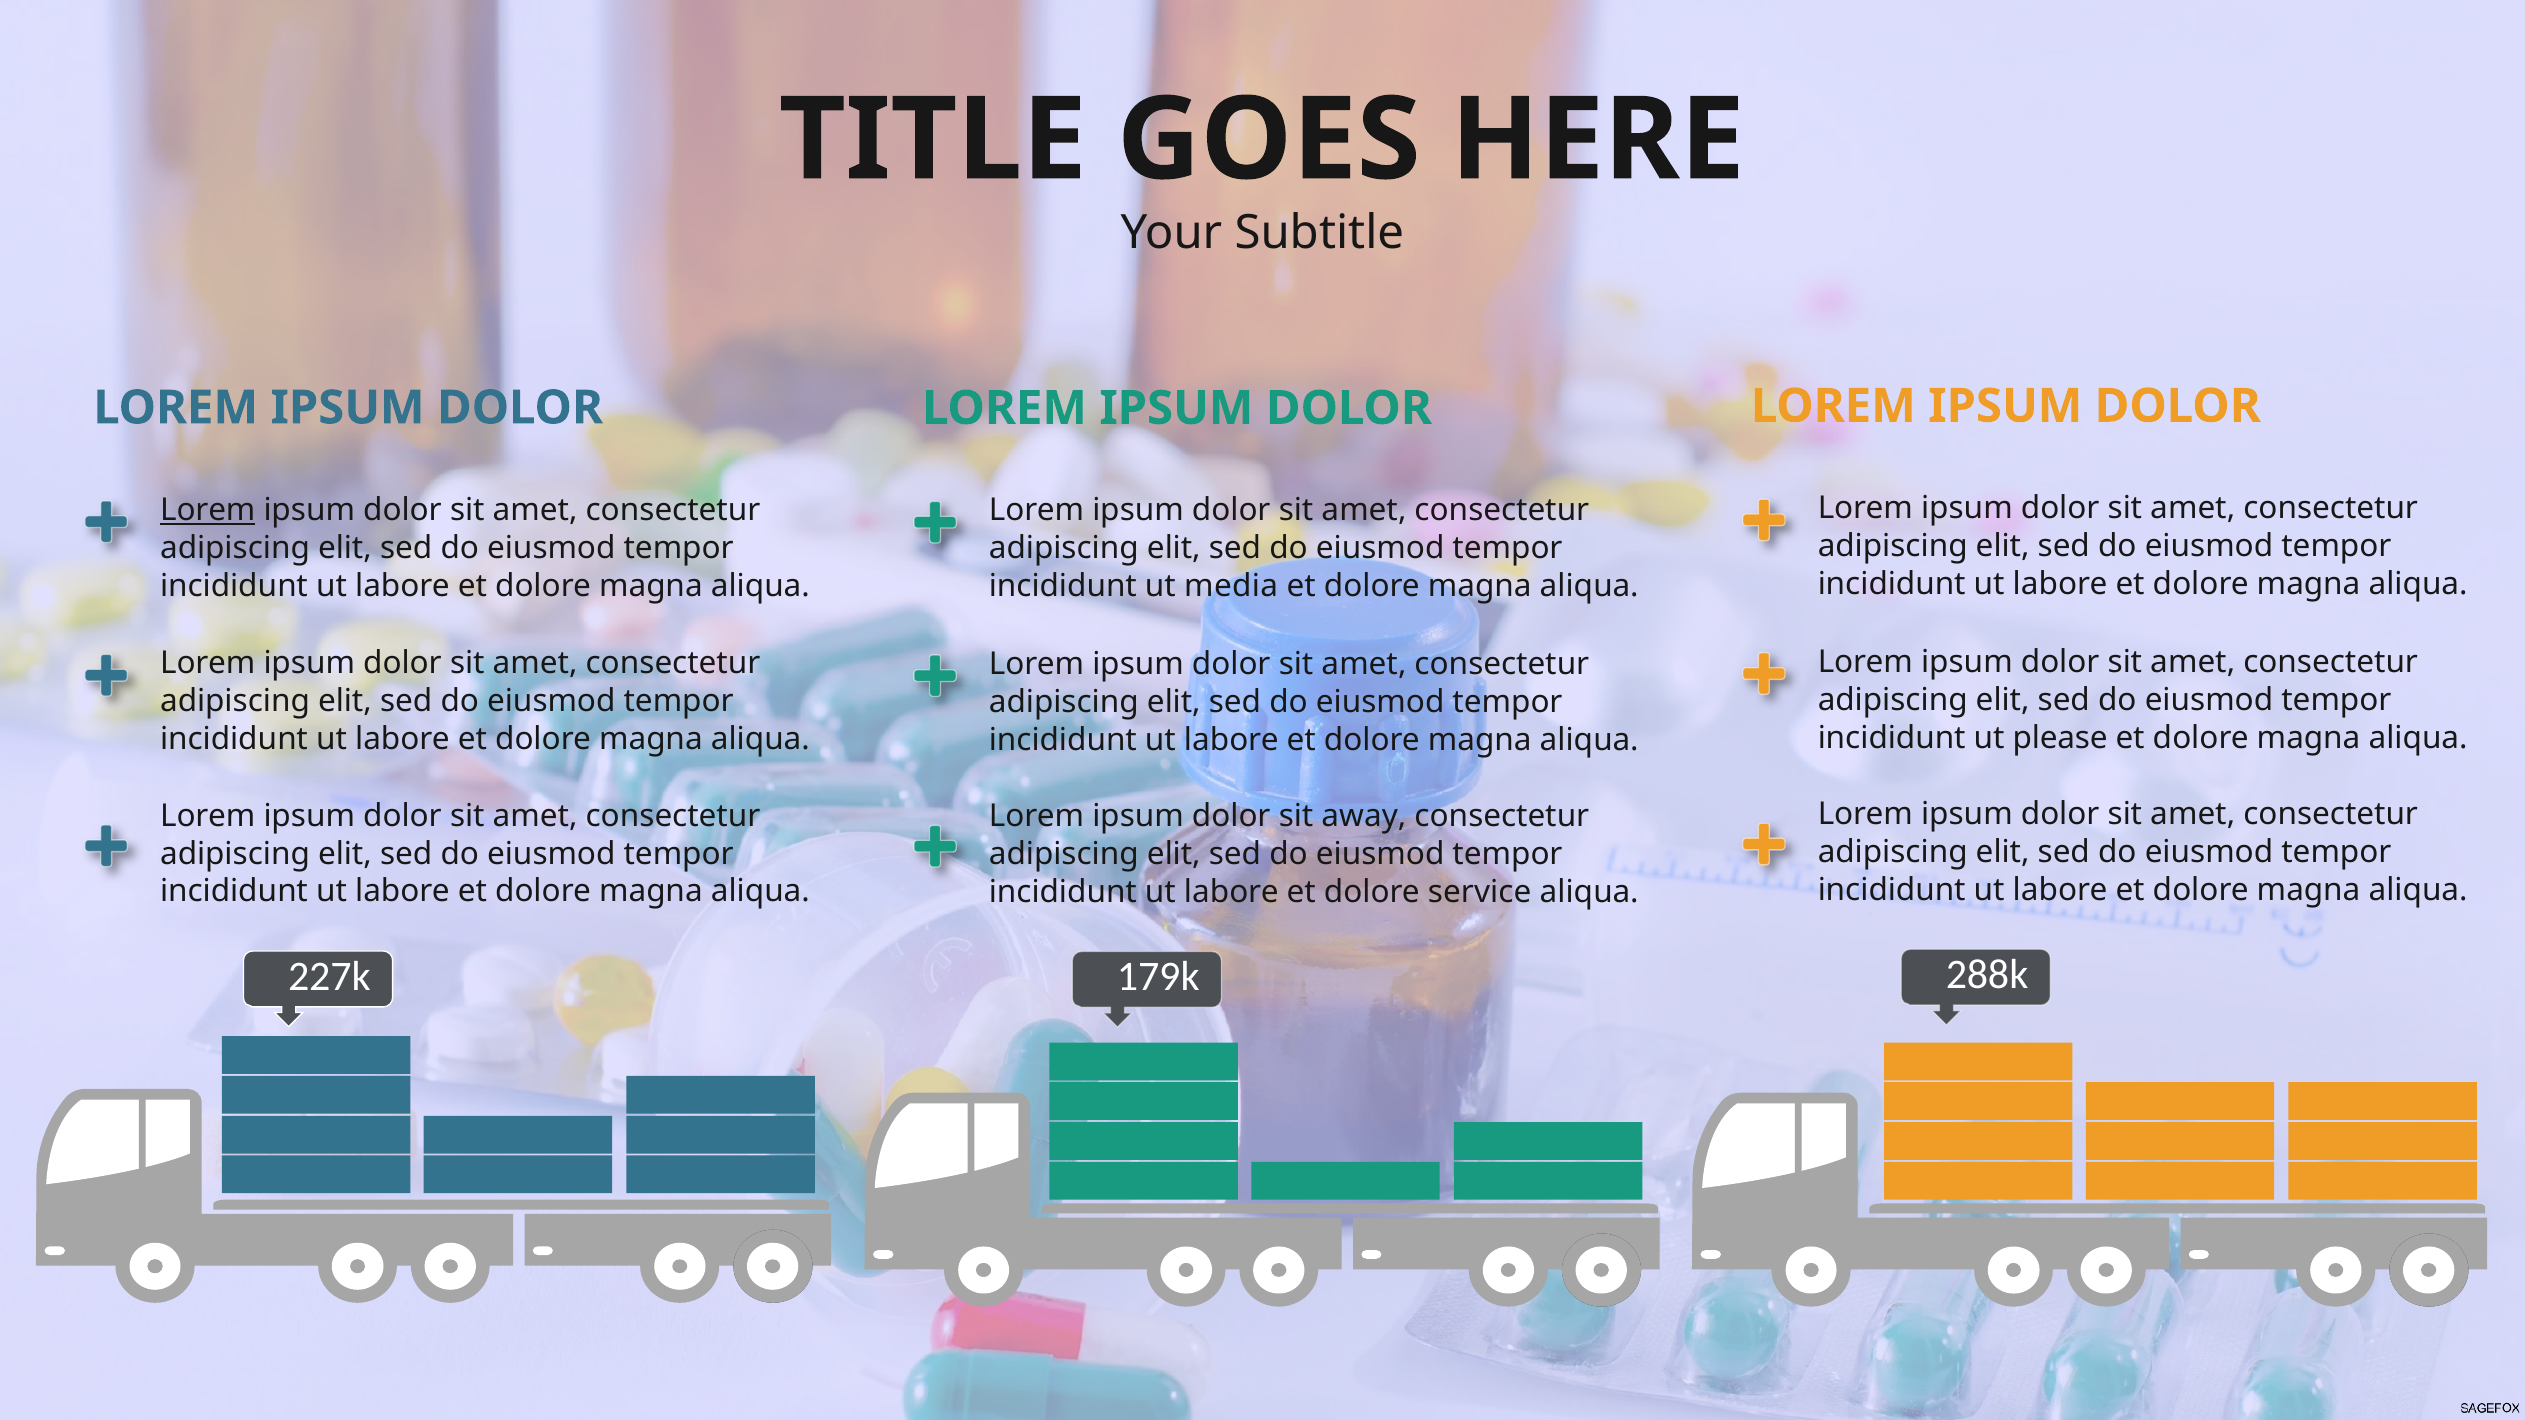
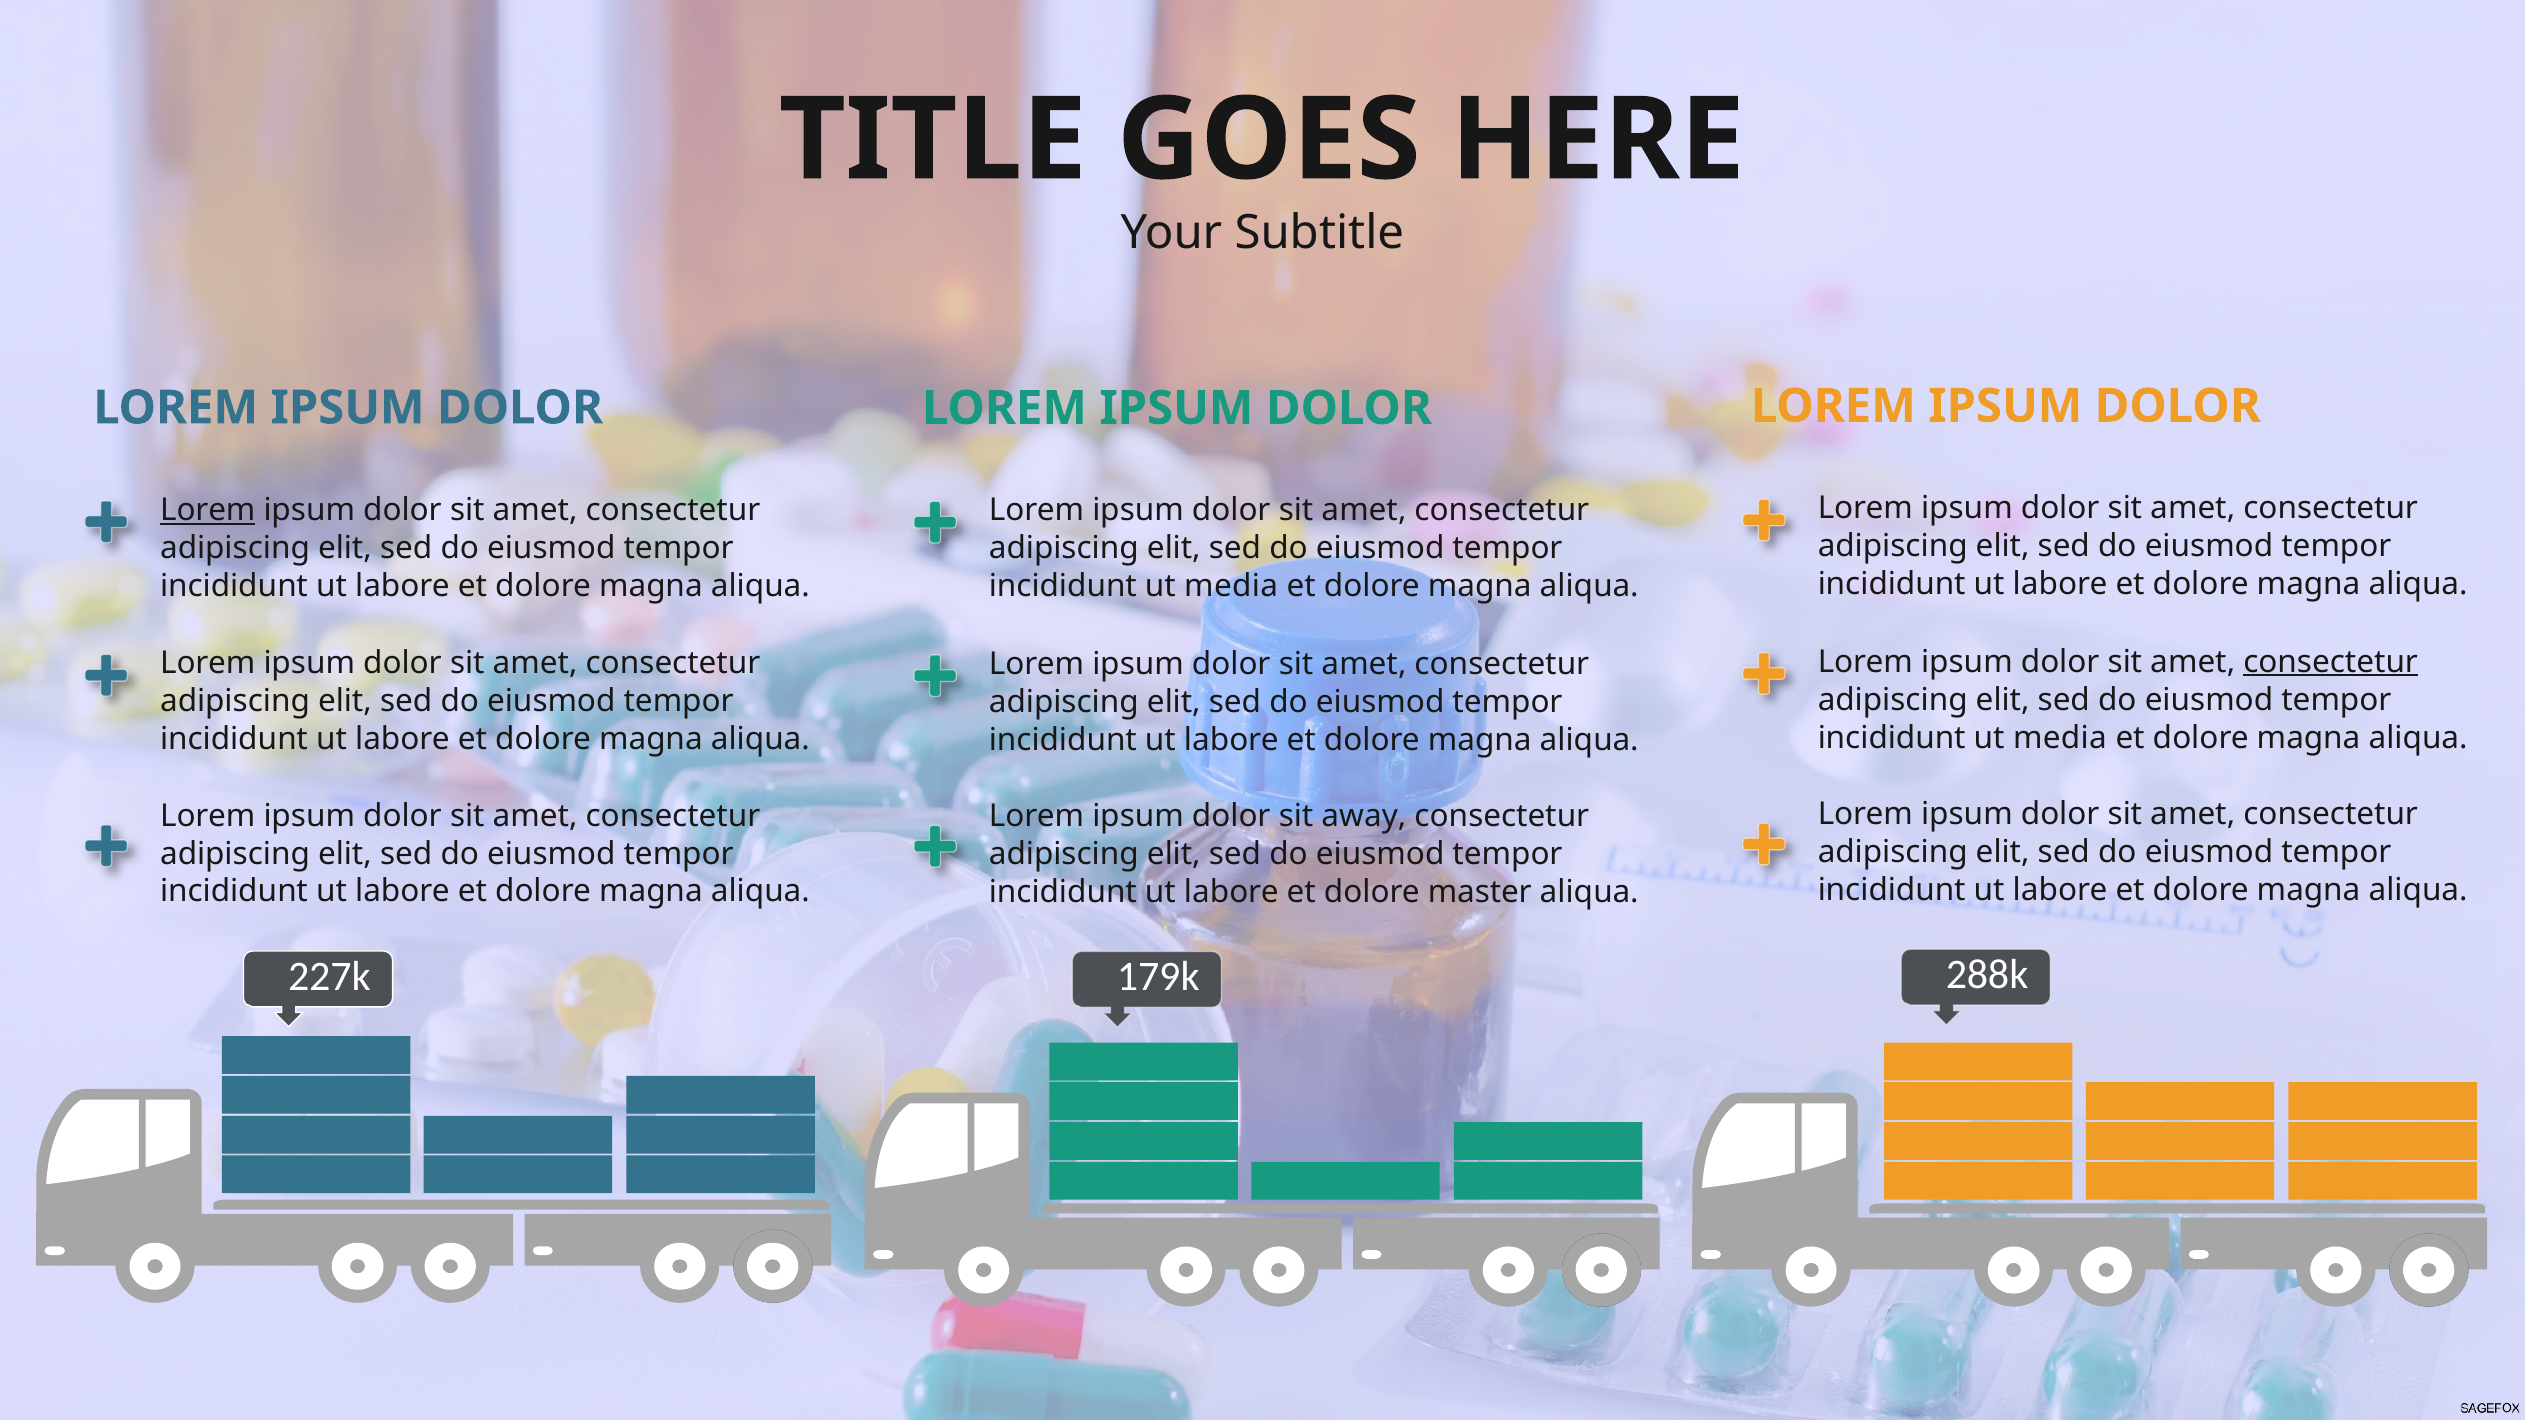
consectetur underline: none -> present (2331, 662)
please: please -> media (2060, 738)
service: service -> master (1480, 892)
